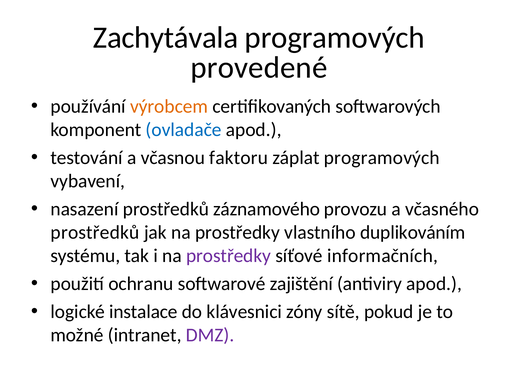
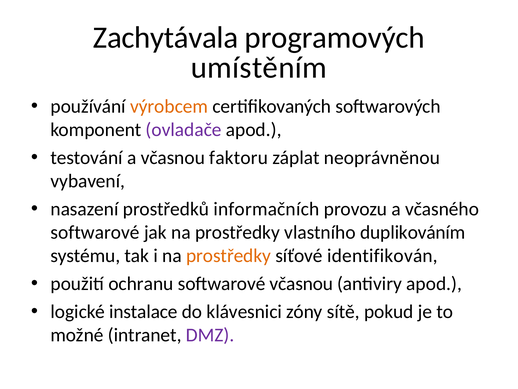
provedené: provedené -> umístěním (259, 67)
ovladače colour: blue -> purple (184, 130)
záplat programových: programových -> neoprávněnou (382, 158)
záznamového: záznamového -> informačních (266, 209)
prostředků: prostředků -> softwarové (95, 232)
prostředky colour: purple -> orange (229, 255)
informačních: informačních -> identifikován (383, 255)
softwarové zajištění: zajištění -> včasnou (301, 283)
